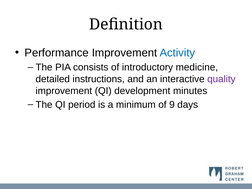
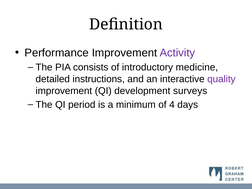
Activity colour: blue -> purple (177, 53)
minutes: minutes -> surveys (190, 91)
9: 9 -> 4 (172, 105)
